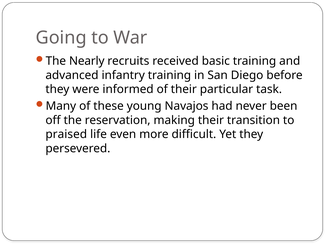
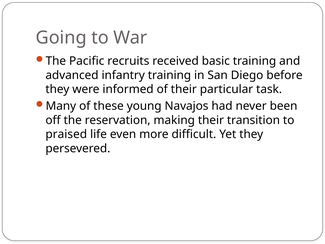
Nearly: Nearly -> Pacific (87, 61)
